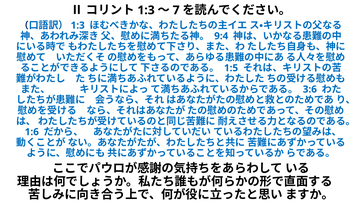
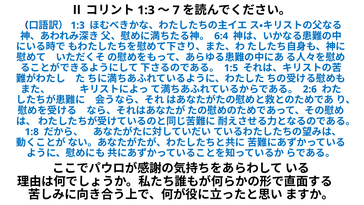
9:4: 9:4 -> 6:4 (221, 36)
3:6: 3:6 -> 2:6 (310, 89)
1:6: 1:6 -> 1:8 (32, 132)
